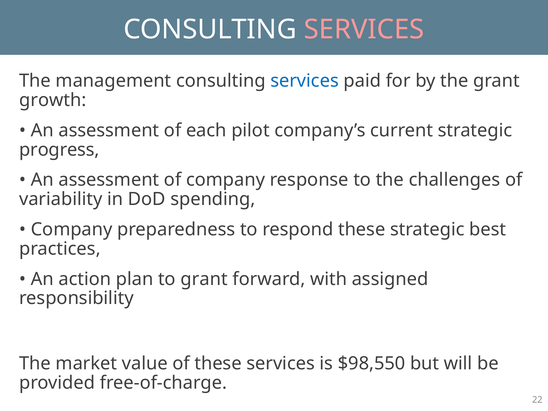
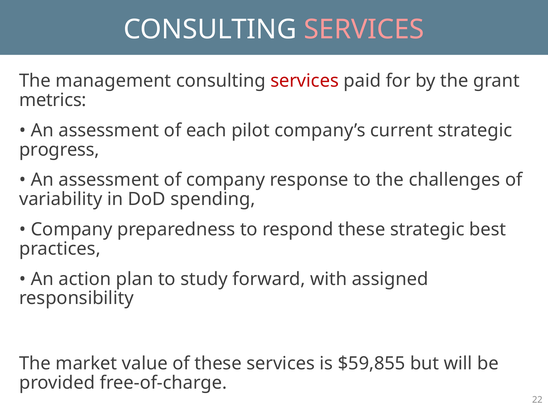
services colour: blue -> red (305, 81)
growth: growth -> metrics (53, 100)
to grant: grant -> study (204, 279)
$98,550: $98,550 -> $59,855 (372, 364)
